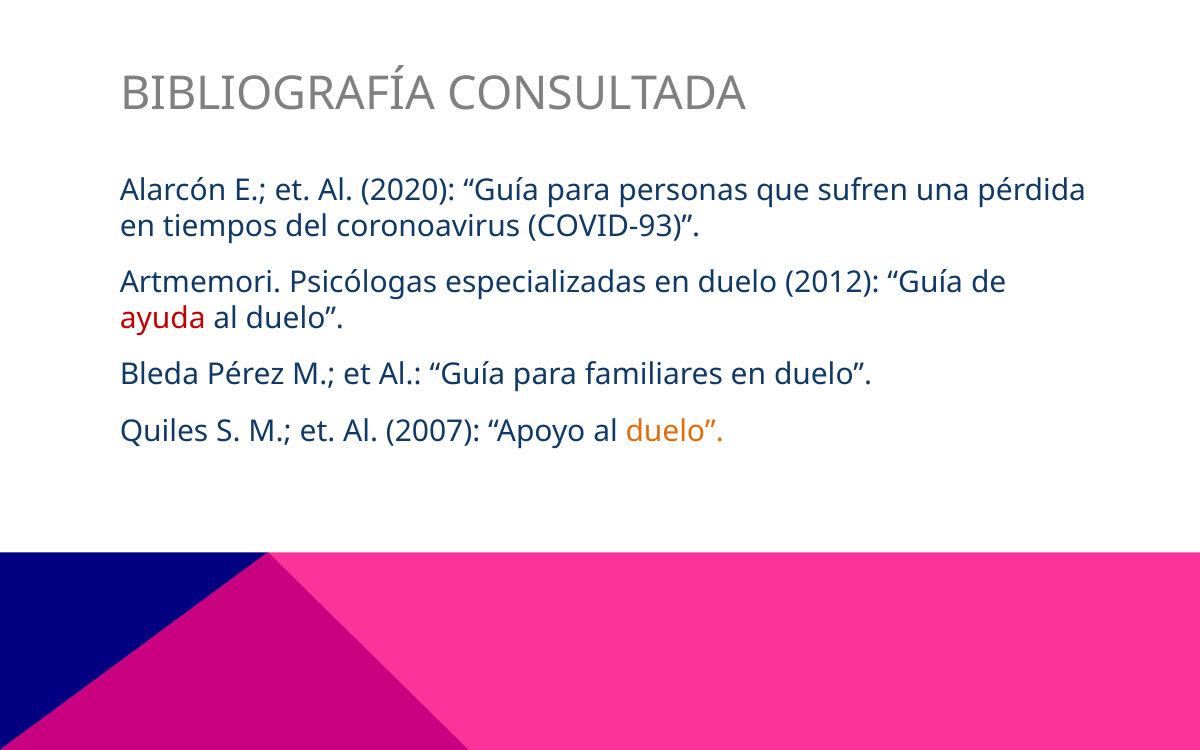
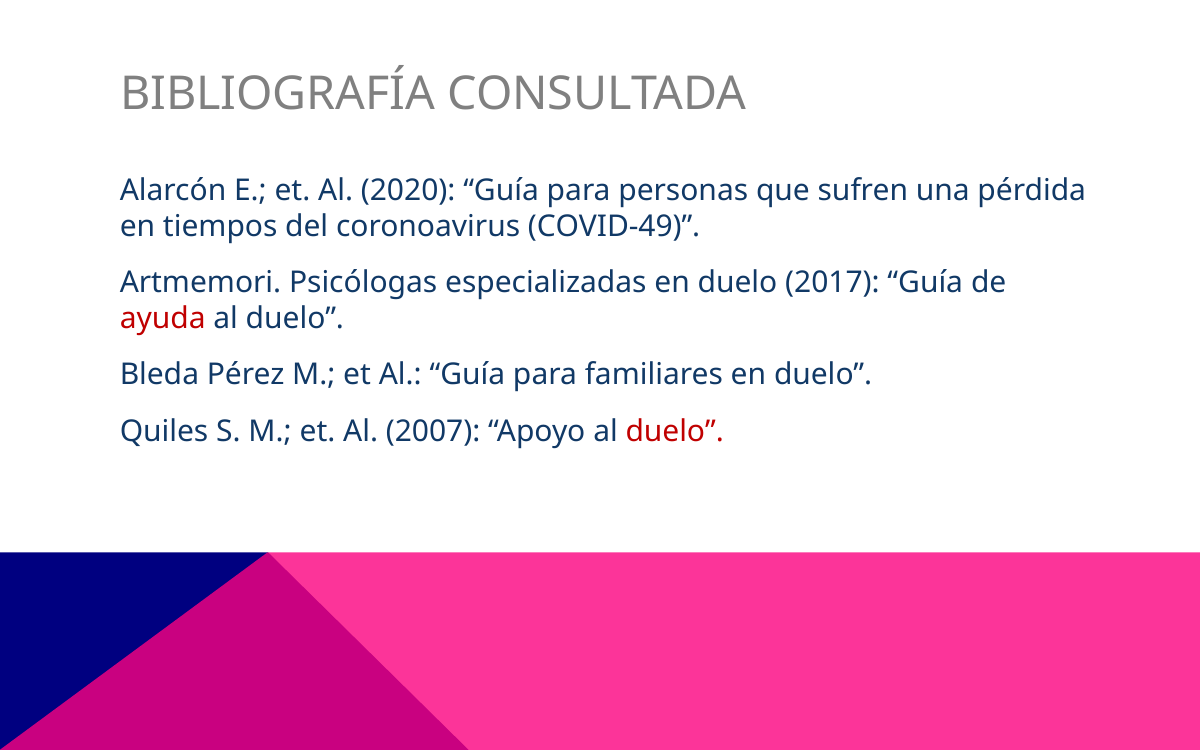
COVID-93: COVID-93 -> COVID-49 (614, 227)
2012: 2012 -> 2017 (832, 283)
duelo colour: orange -> red (675, 431)
